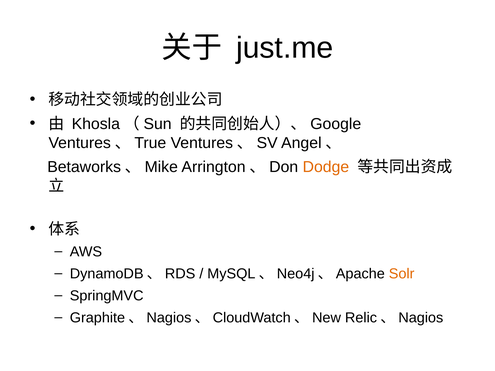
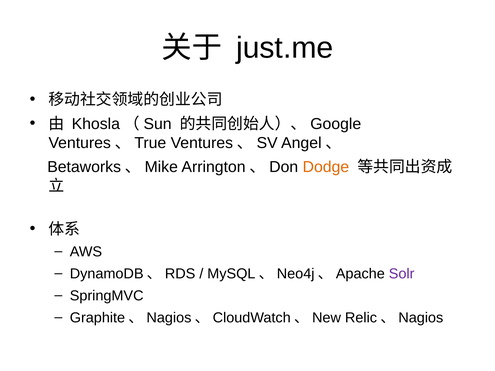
Solr colour: orange -> purple (402, 274)
